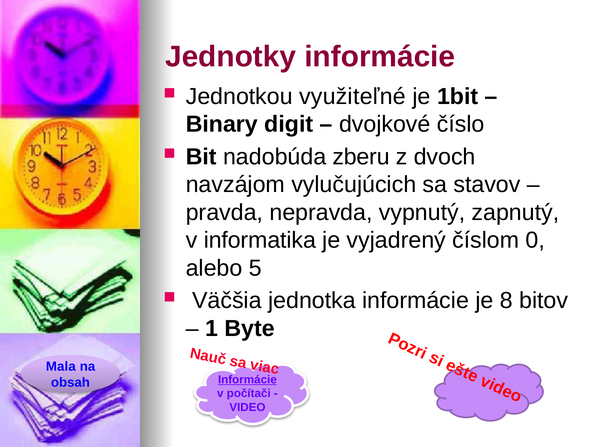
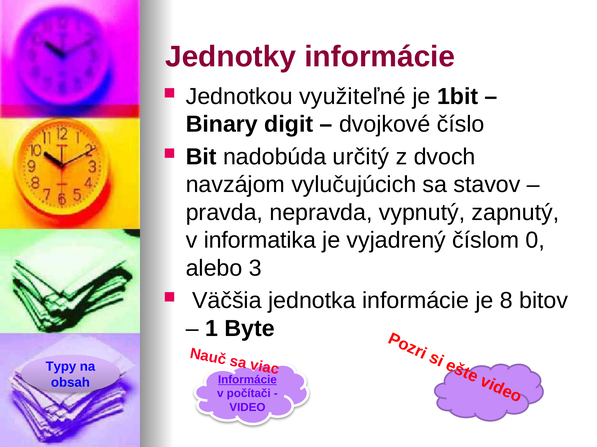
zberu: zberu -> určitý (361, 157)
5: 5 -> 3 (255, 269)
Mala: Mala -> Typy (61, 367)
